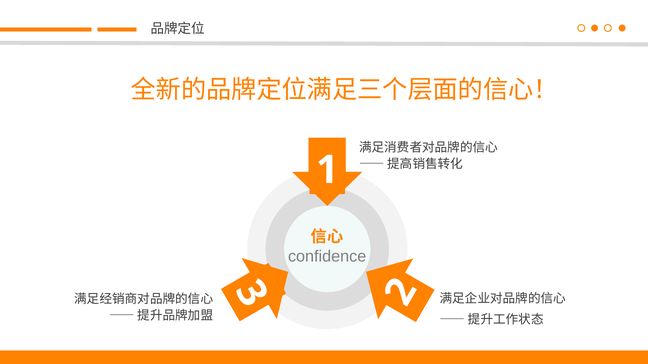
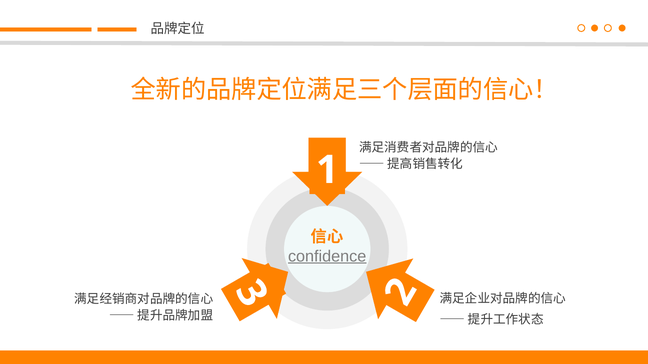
confidence underline: none -> present (327, 257)
